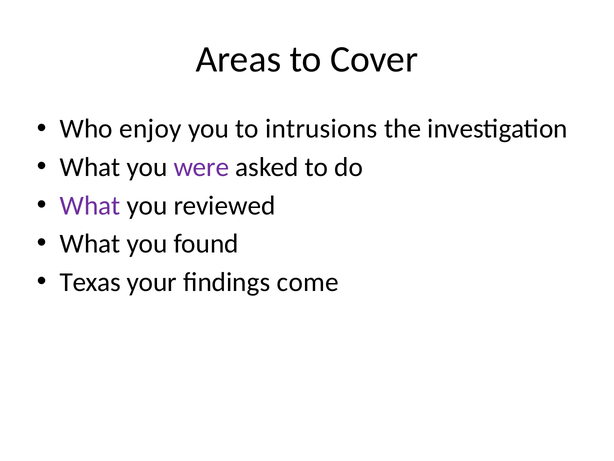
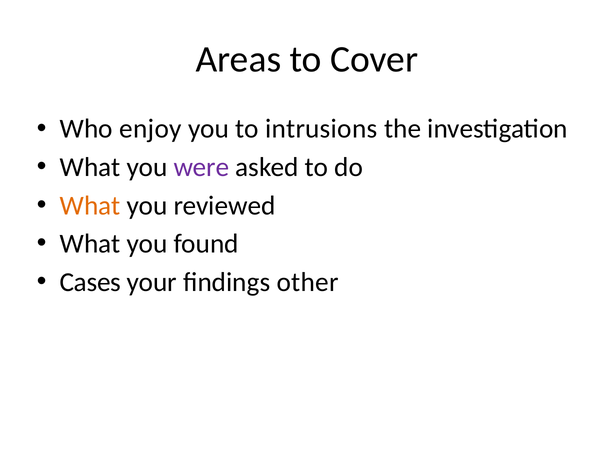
What colour: purple -> orange (90, 205)
Texas: Texas -> Cases (90, 282)
come: come -> other (308, 282)
